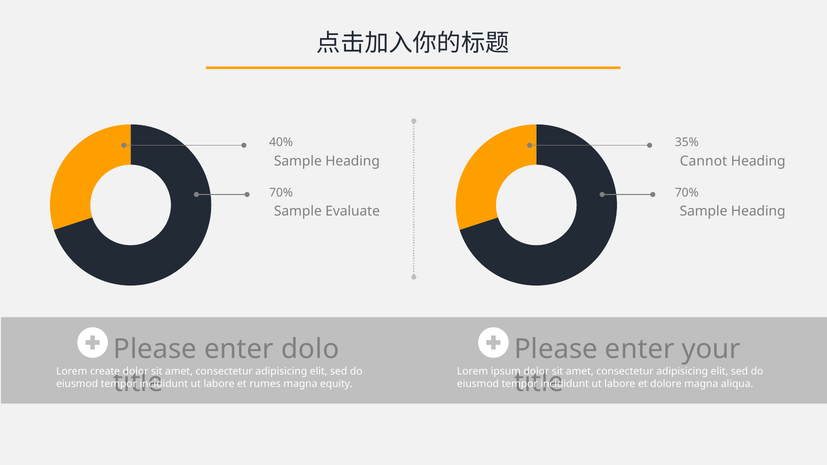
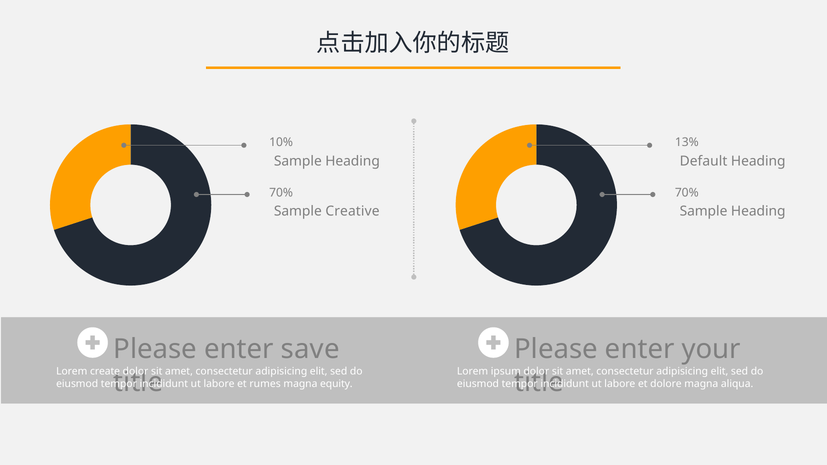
40%: 40% -> 10% (281, 143)
35%: 35% -> 13% (687, 143)
Cannot: Cannot -> Default (704, 161)
Evaluate: Evaluate -> Creative (352, 211)
dolo: dolo -> save (310, 349)
